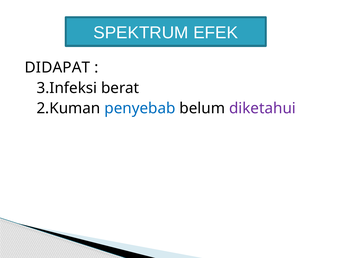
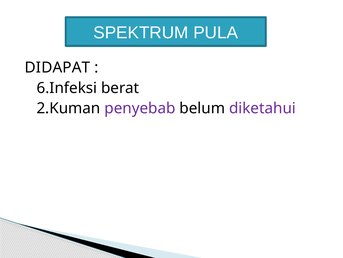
EFEK: EFEK -> PULA (216, 33)
3.Infeksi: 3.Infeksi -> 6.Infeksi (67, 88)
penyebab colour: blue -> purple (140, 108)
